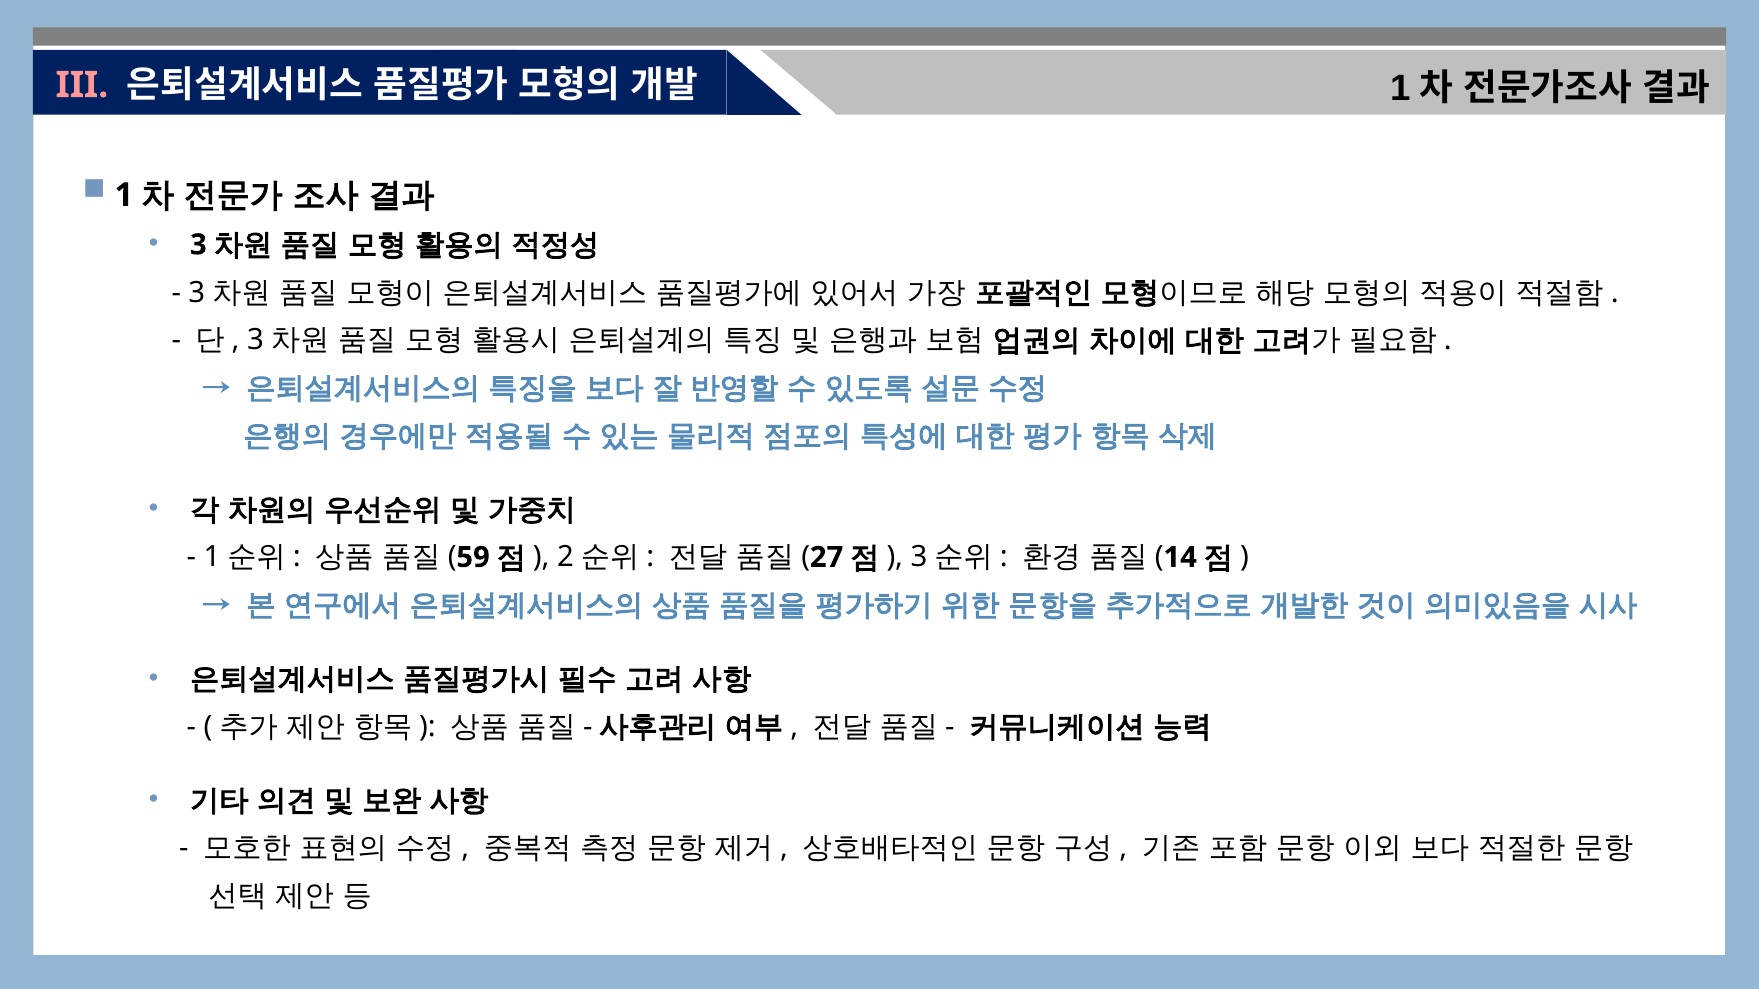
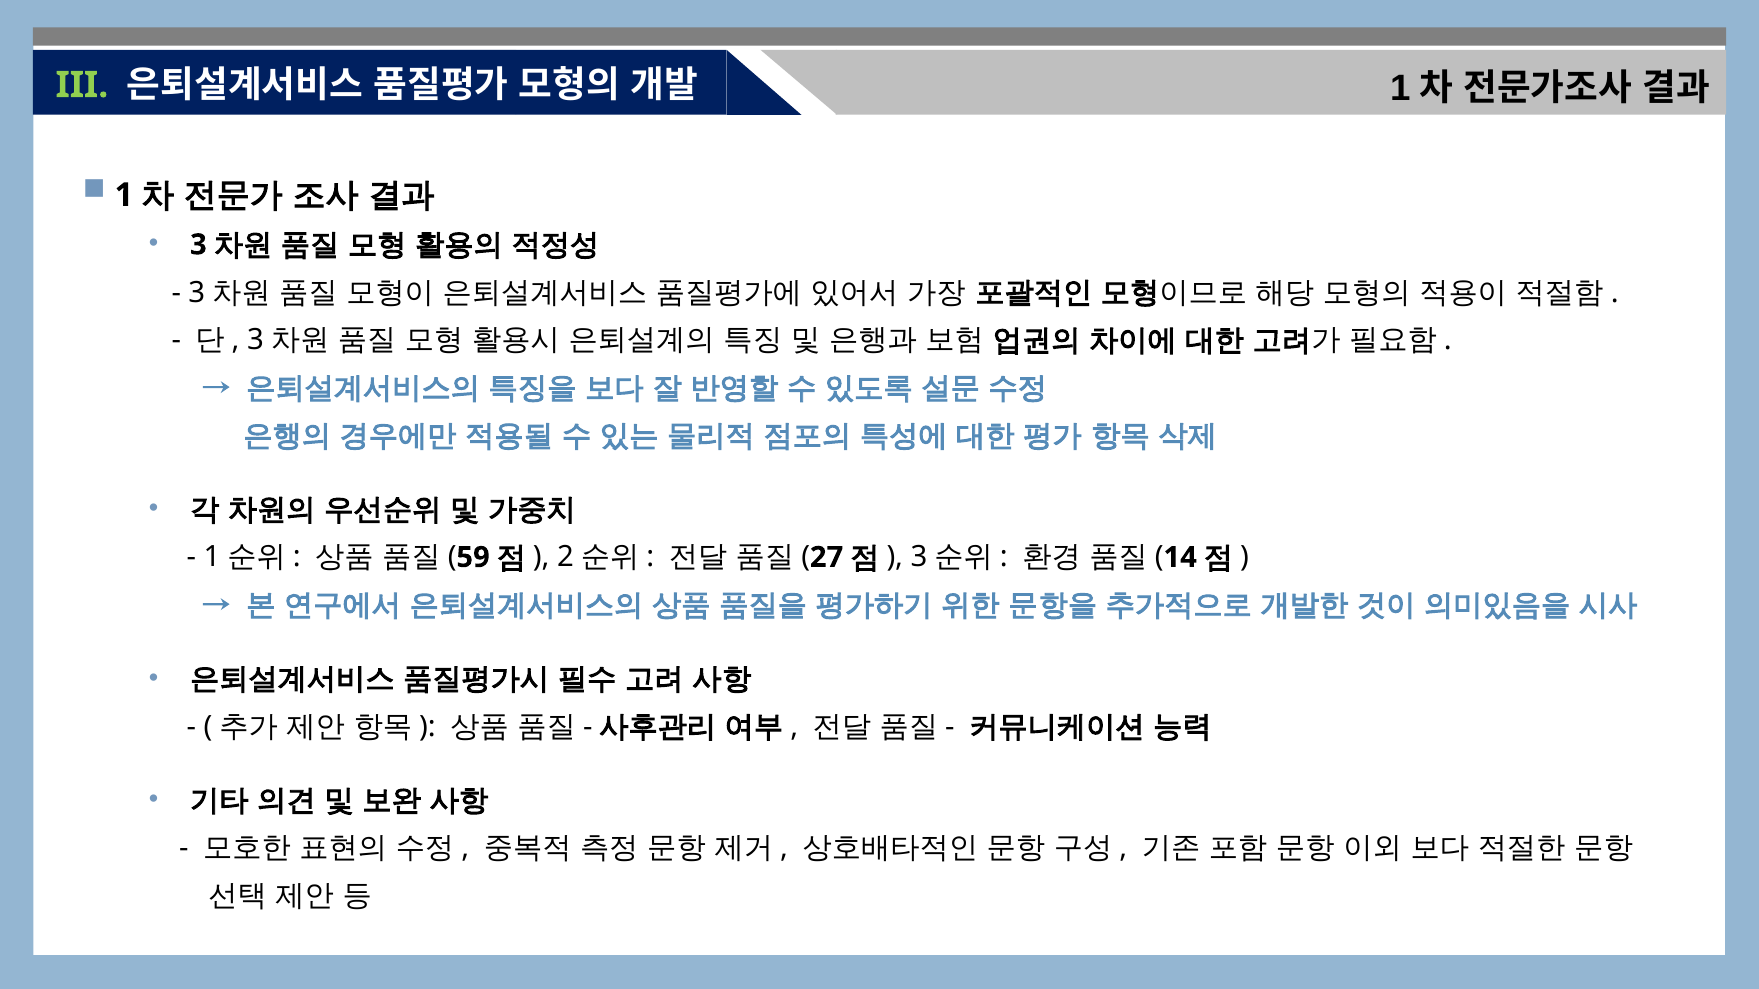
III colour: pink -> light green (82, 85)
